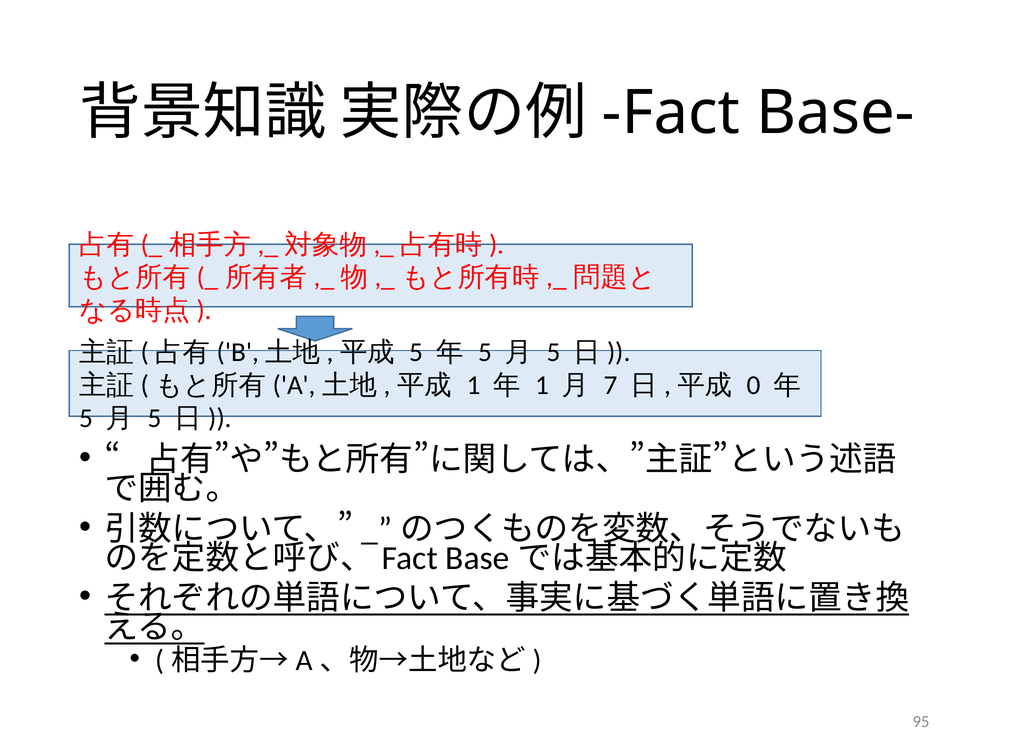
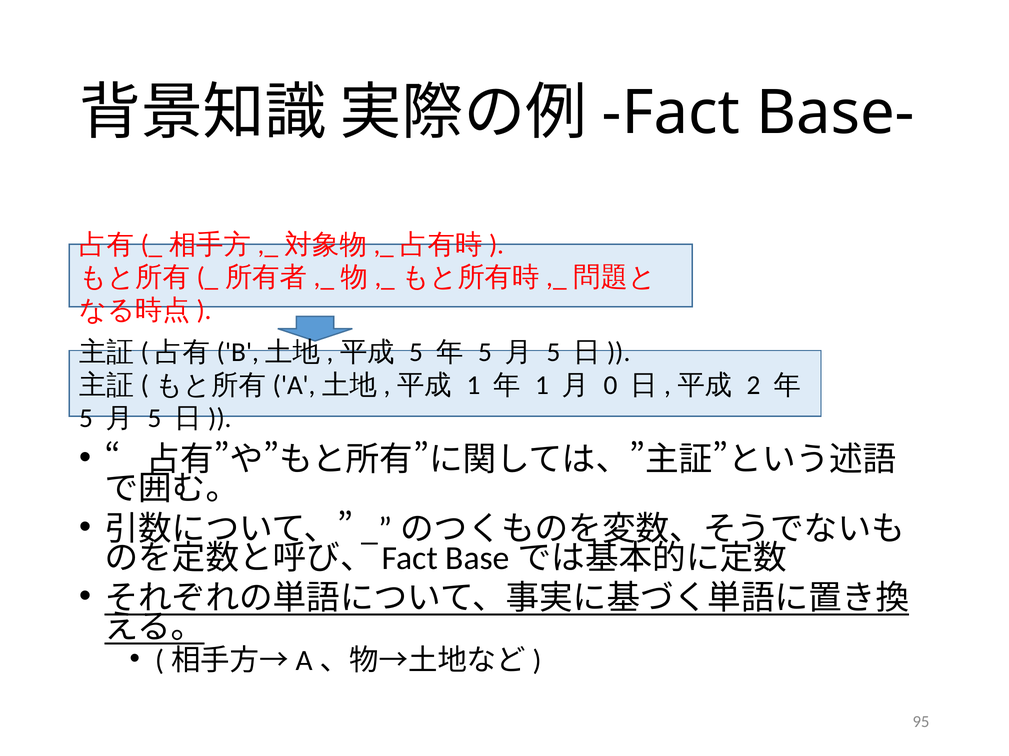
7: 7 -> 0 (611, 386)
0: 0 -> 2 (754, 386)
